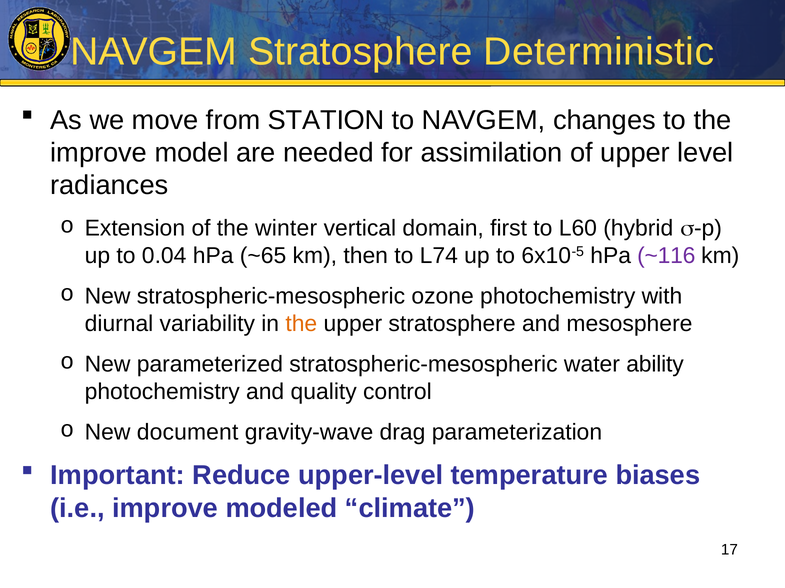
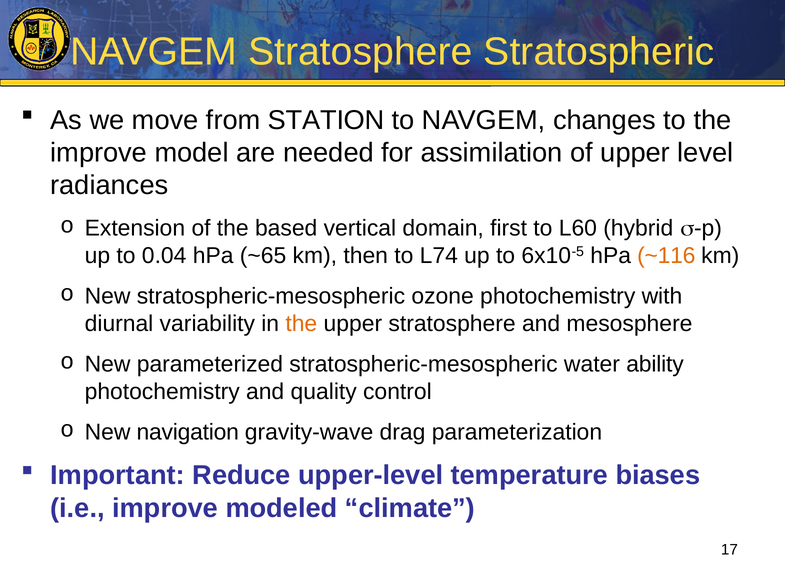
Deterministic: Deterministic -> Stratospheric (599, 52)
winter: winter -> based (286, 229)
~116 colour: purple -> orange (666, 256)
document: document -> navigation (188, 433)
